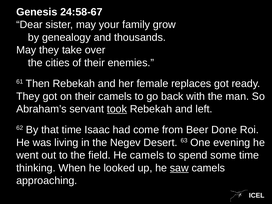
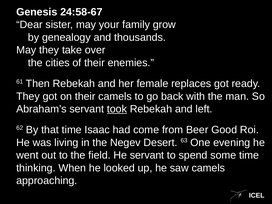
Done: Done -> Good (224, 130)
He camels: camels -> servant (147, 155)
saw underline: present -> none (179, 168)
